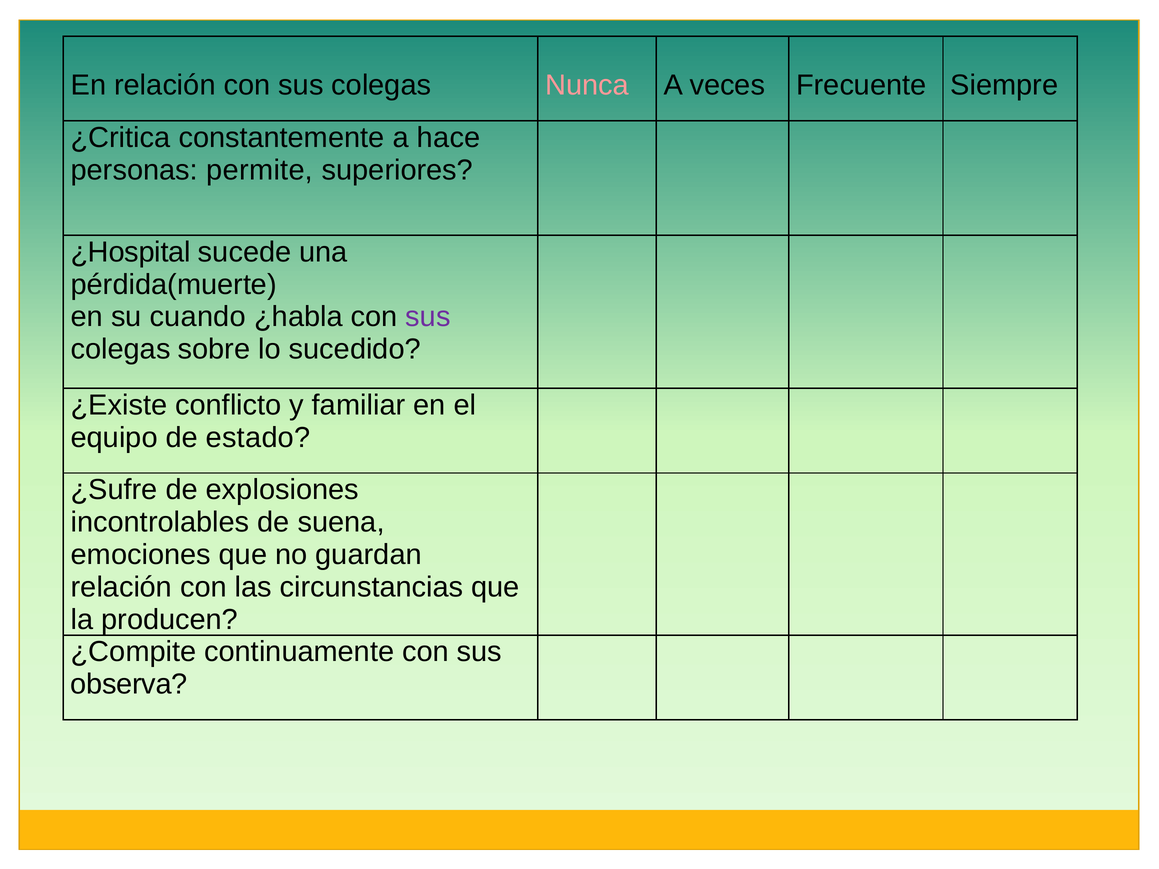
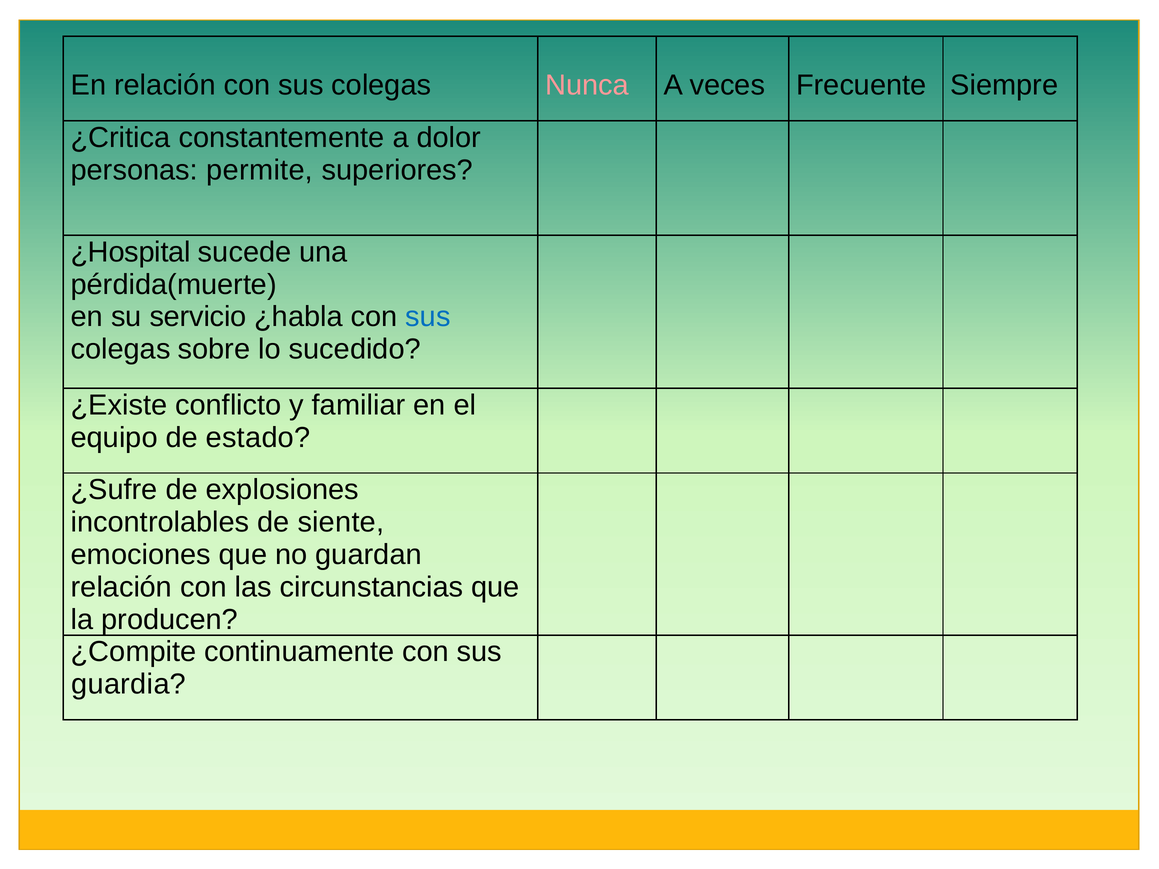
hace: hace -> dolor (449, 138)
cuando: cuando -> servicio (198, 317)
sus colour: purple -> blue (428, 317)
suena: suena -> siente (341, 522)
observa: observa -> guardia (129, 685)
